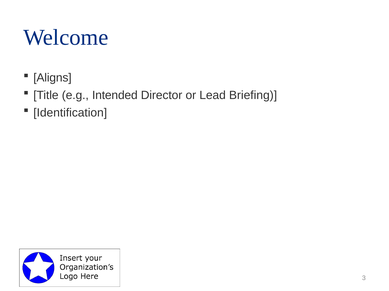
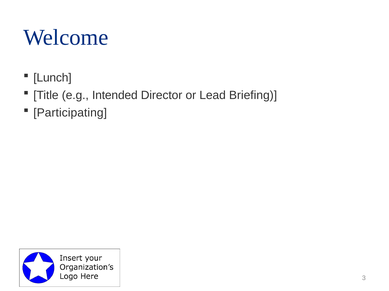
Aligns: Aligns -> Lunch (52, 78)
Identification: Identification -> Participating (70, 113)
